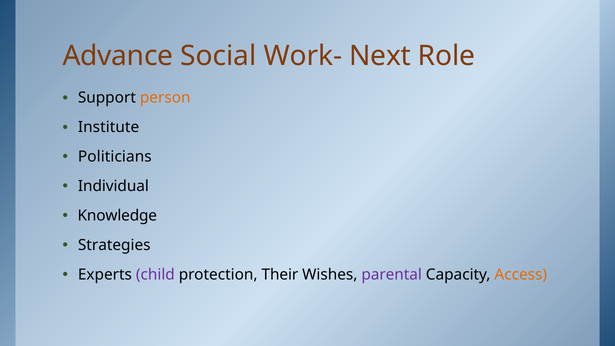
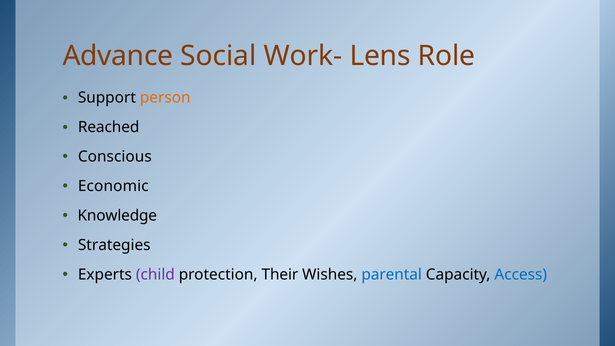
Next: Next -> Lens (380, 56)
Institute: Institute -> Reached (109, 127)
Politicians: Politicians -> Conscious (115, 157)
Individual: Individual -> Economic (113, 186)
parental colour: purple -> blue (392, 275)
Access colour: orange -> blue (521, 275)
